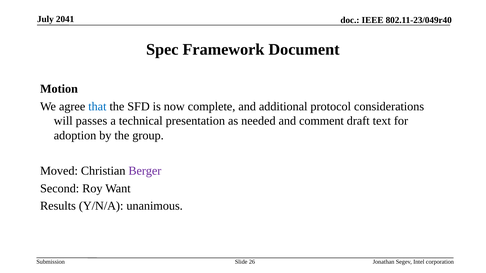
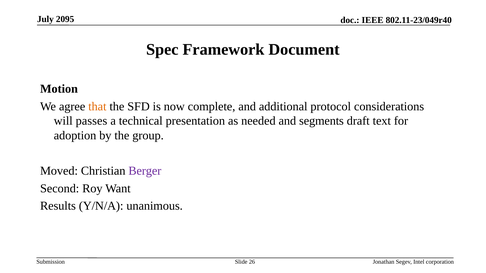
2041: 2041 -> 2095 (65, 19)
that colour: blue -> orange (97, 107)
comment: comment -> segments (321, 121)
